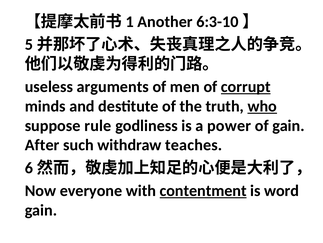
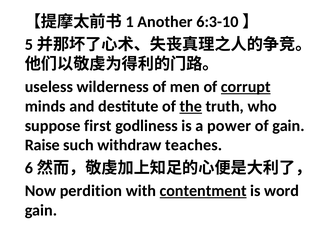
arguments: arguments -> wilderness (113, 87)
the underline: none -> present (191, 106)
who underline: present -> none (262, 106)
rule: rule -> first (98, 125)
After: After -> Raise (42, 145)
everyone: everyone -> perdition (91, 190)
